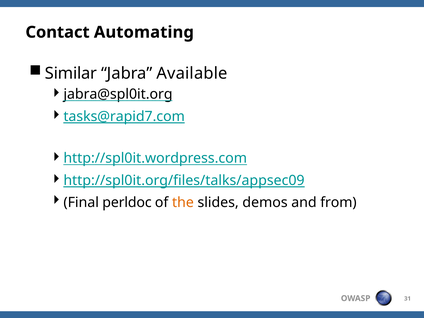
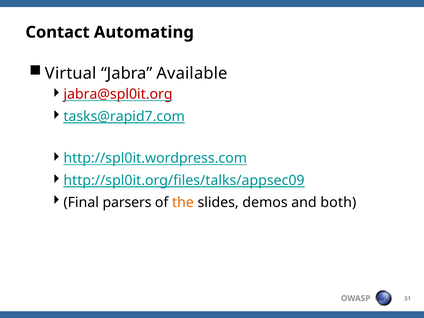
Similar: Similar -> Virtual (71, 73)
jabra@spl0it.org colour: black -> red (118, 94)
perldoc: perldoc -> parsers (127, 203)
from: from -> both (338, 203)
